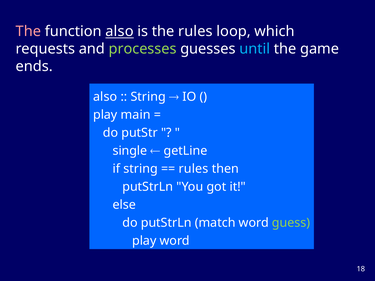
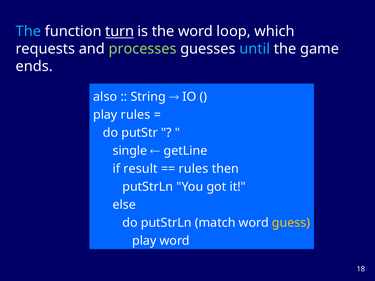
The colour: pink -> light blue (28, 31)
function also: also -> turn (120, 31)
the rules: rules -> word (195, 31)
play main: main -> rules (136, 115)
if string: string -> result (141, 169)
guess colour: light green -> yellow (291, 223)
